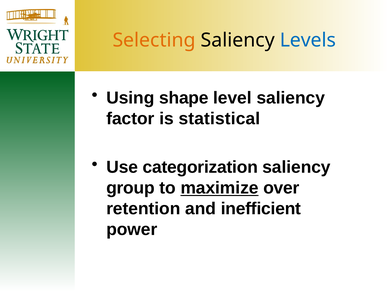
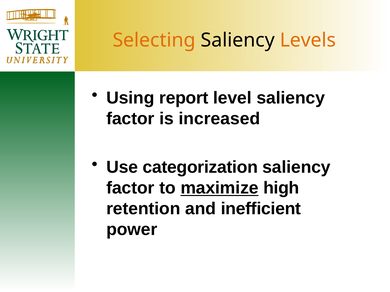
Levels colour: blue -> orange (308, 40)
shape: shape -> report (184, 98)
statistical: statistical -> increased (219, 119)
group: group -> factor (130, 188)
over: over -> high (281, 188)
